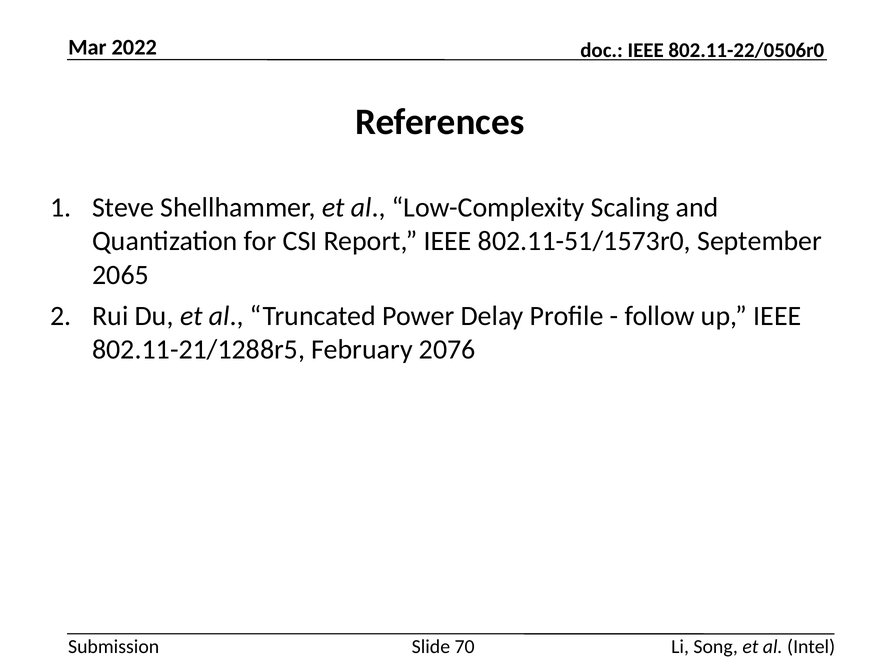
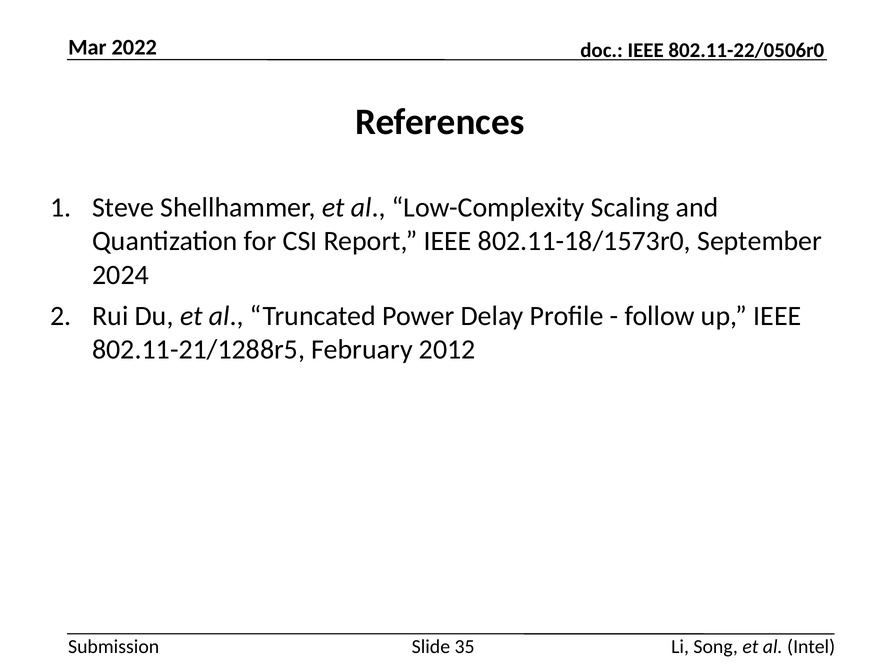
802.11-51/1573r0: 802.11-51/1573r0 -> 802.11-18/1573r0 (584, 241)
2065: 2065 -> 2024 (121, 275)
2076: 2076 -> 2012 (447, 349)
70: 70 -> 35 (465, 646)
